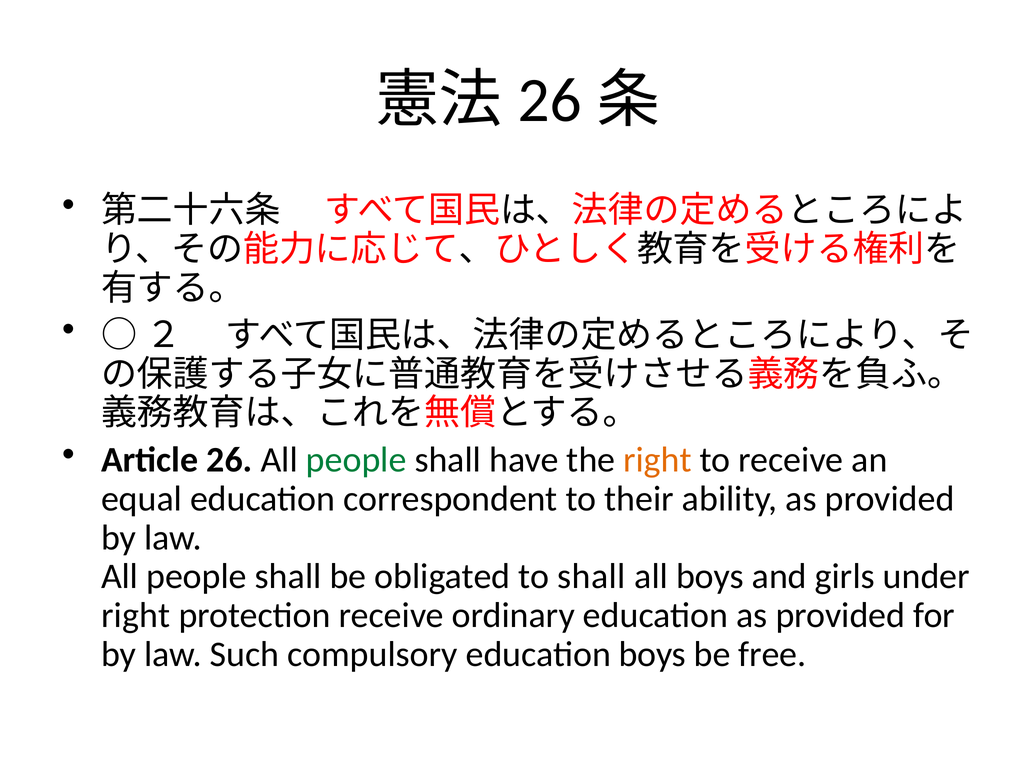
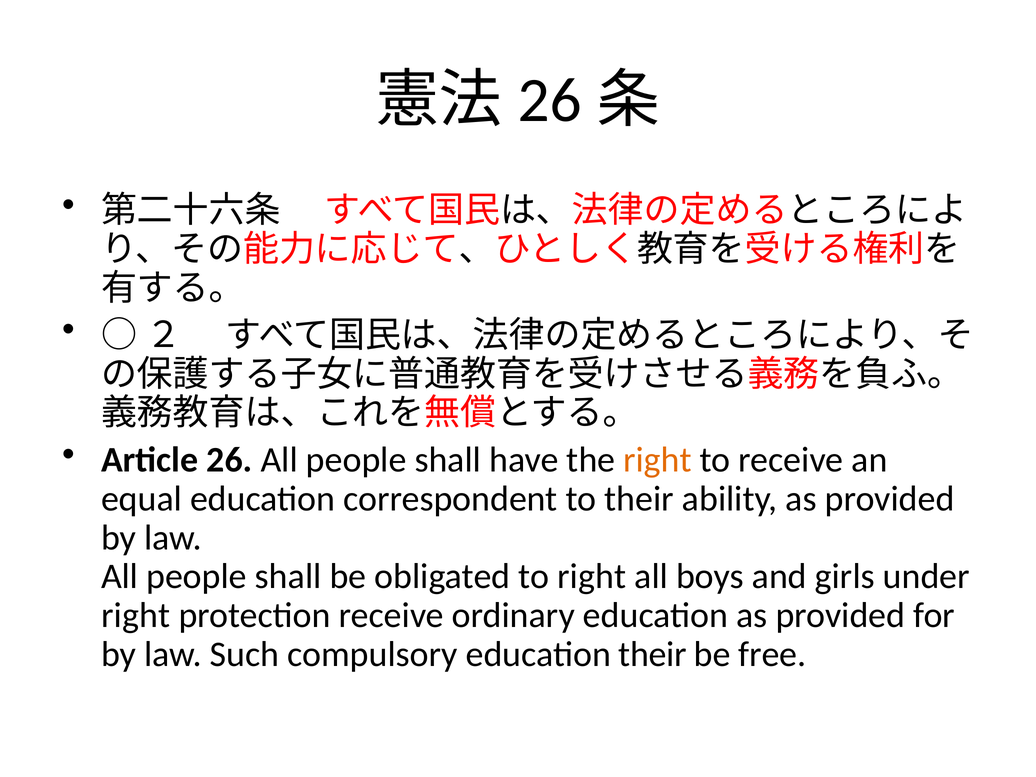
people colour: green -> black (356, 460)
to shall: shall -> right (592, 577)
education boys: boys -> their (652, 654)
